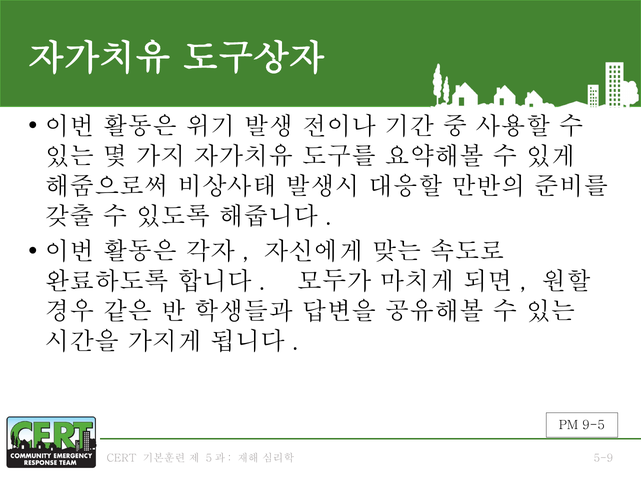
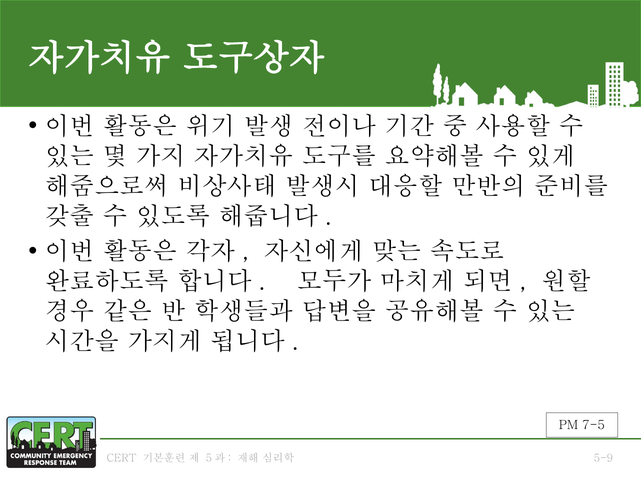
9-5: 9-5 -> 7-5 (594, 425)
